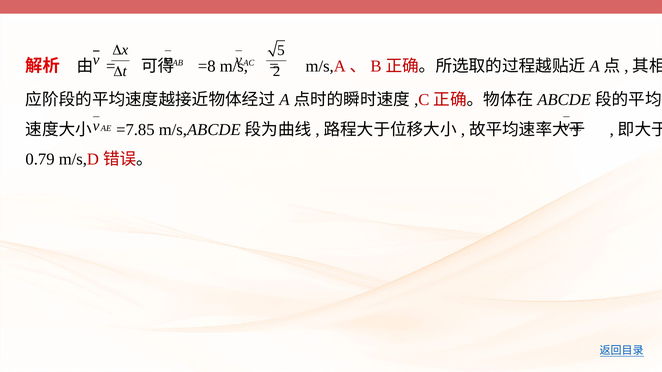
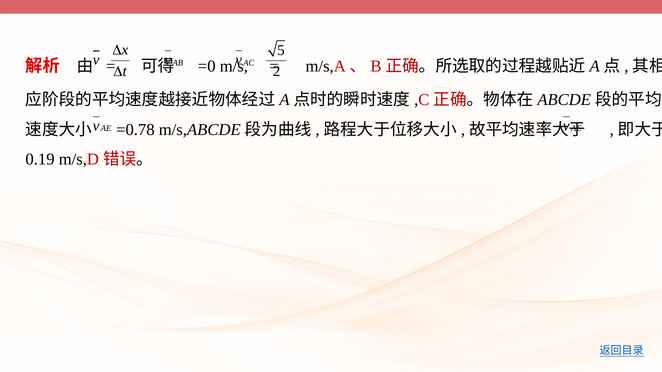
=8: =8 -> =0 (207, 66)
=7.85: =7.85 -> =0.78 (135, 130)
0.79: 0.79 -> 0.19 (40, 160)
